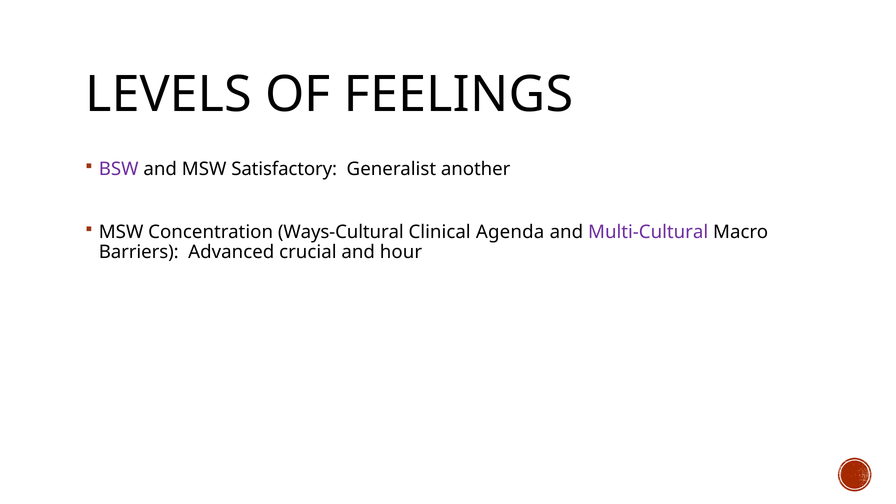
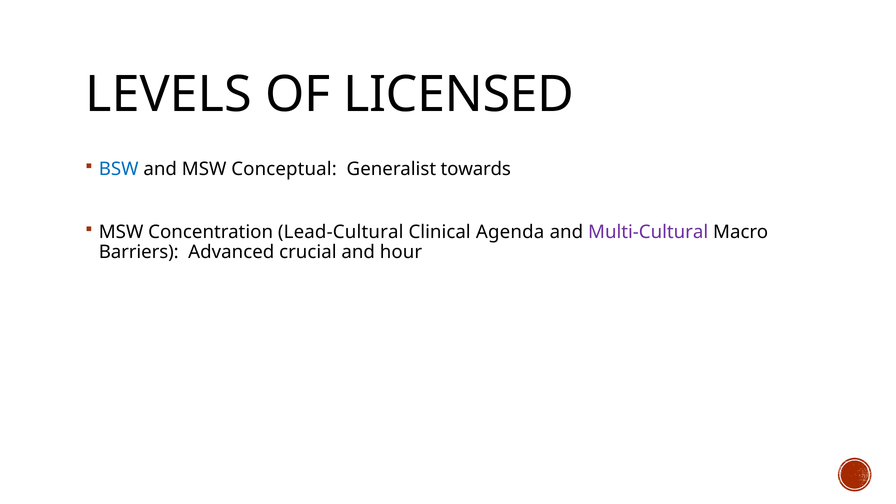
FEELINGS: FEELINGS -> LICENSED (459, 94)
BSW colour: purple -> blue (119, 169)
Satisfactory: Satisfactory -> Conceptual (284, 169)
another: another -> towards (476, 169)
Ways-Cultural: Ways-Cultural -> Lead-Cultural (341, 232)
